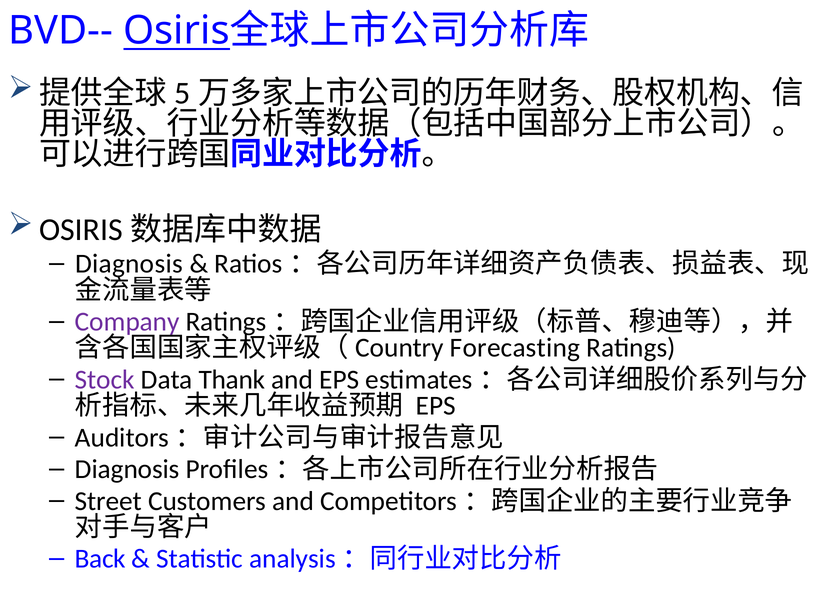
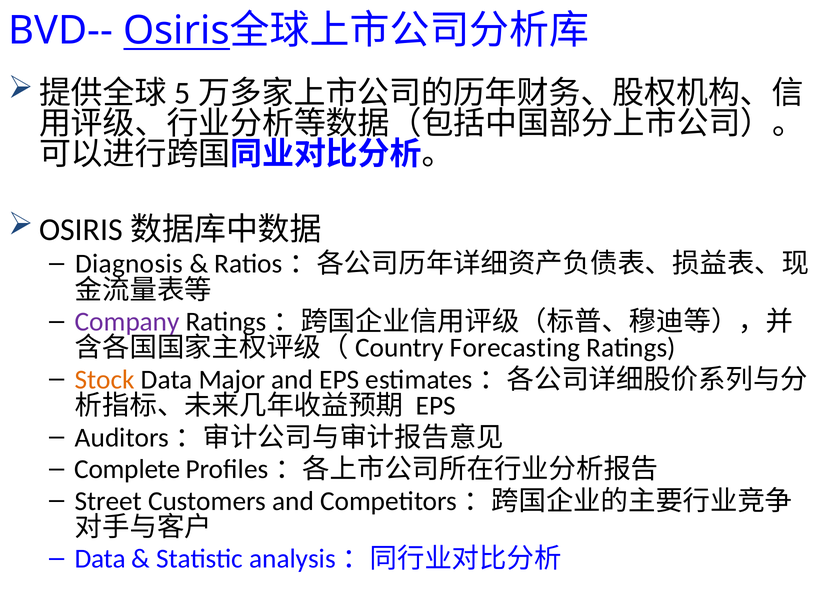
Stock colour: purple -> orange (105, 380)
Thank: Thank -> Major (232, 380)
Diagnosis: Diagnosis -> Complete (127, 470)
Back: Back -> Data (100, 560)
